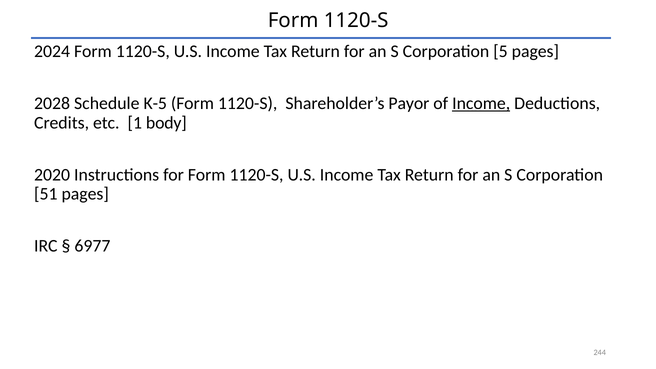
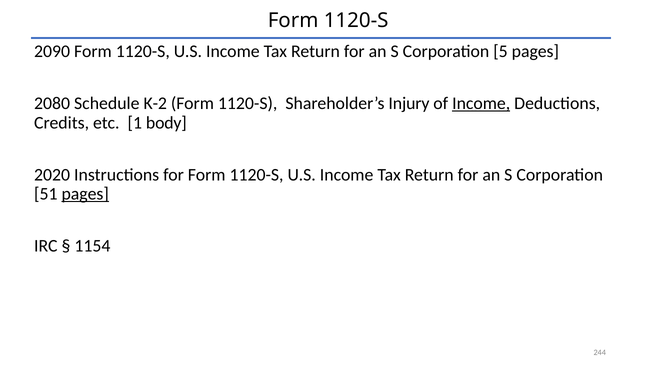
2024: 2024 -> 2090 (52, 51)
2028: 2028 -> 2080 (52, 104)
K-5: K-5 -> K-2 (155, 104)
Payor: Payor -> Injury (409, 104)
pages underline: none -> present (85, 194)
6977: 6977 -> 1154 (92, 246)
